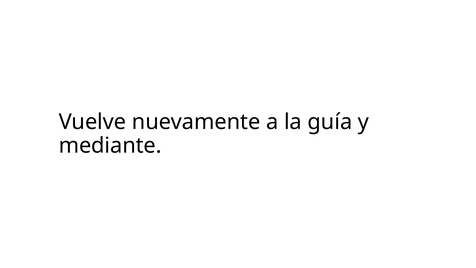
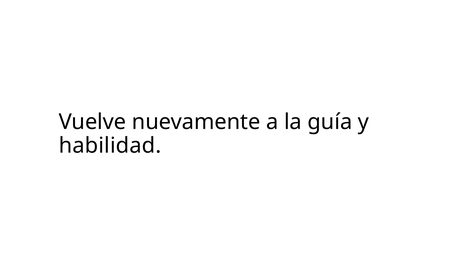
mediante: mediante -> habilidad (110, 146)
